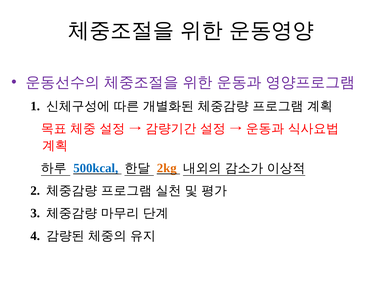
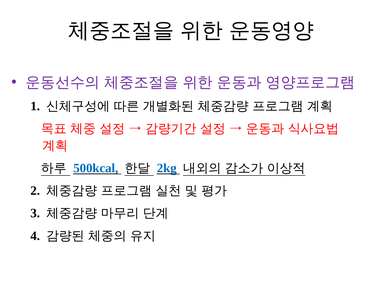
2kg colour: orange -> blue (167, 168)
